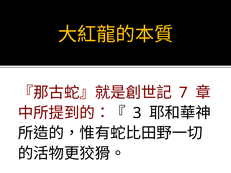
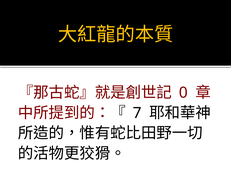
7: 7 -> 0 (183, 93)
3: 3 -> 7 (137, 113)
